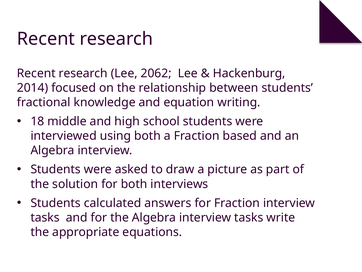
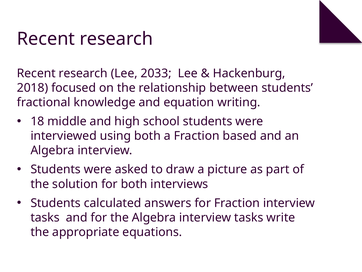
2062: 2062 -> 2033 (156, 73)
2014: 2014 -> 2018 (33, 88)
